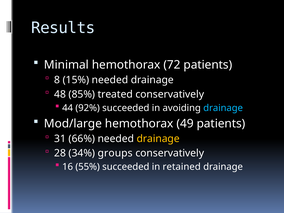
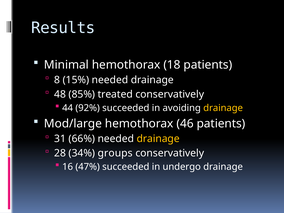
72: 72 -> 18 (172, 65)
drainage colour: light blue -> yellow (223, 108)
49: 49 -> 46 (185, 124)
55%: 55% -> 47% (88, 167)
retained: retained -> undergo (182, 167)
